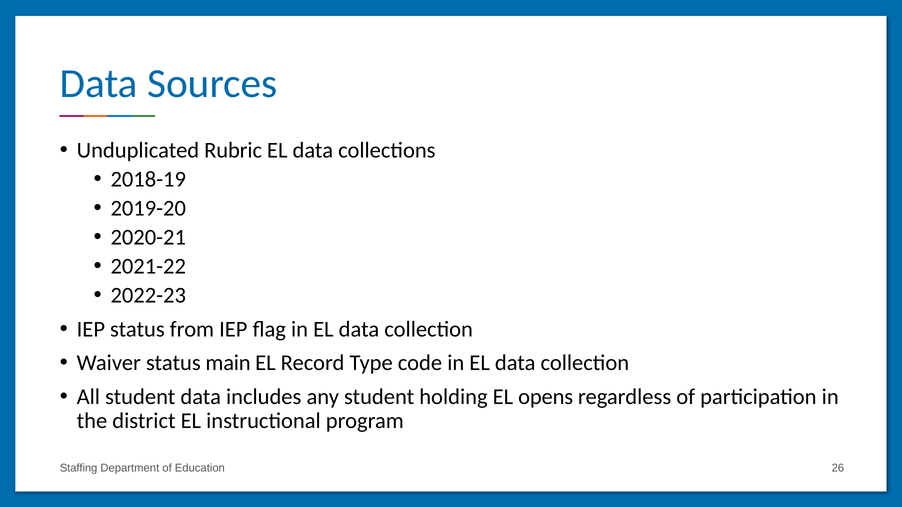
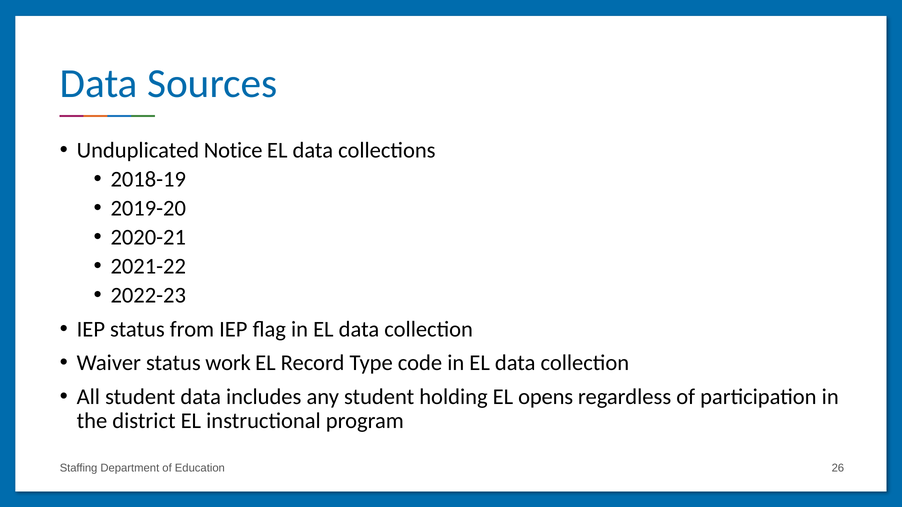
Rubric: Rubric -> Notice (233, 150)
main: main -> work (228, 363)
